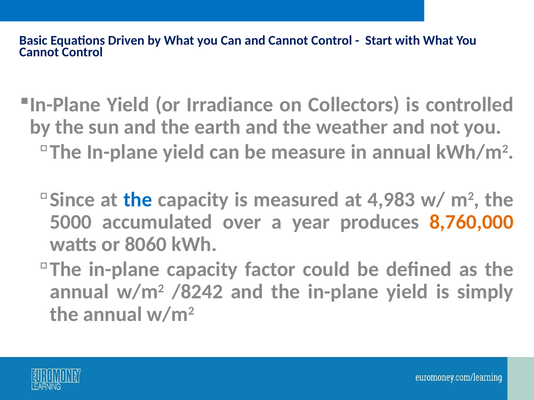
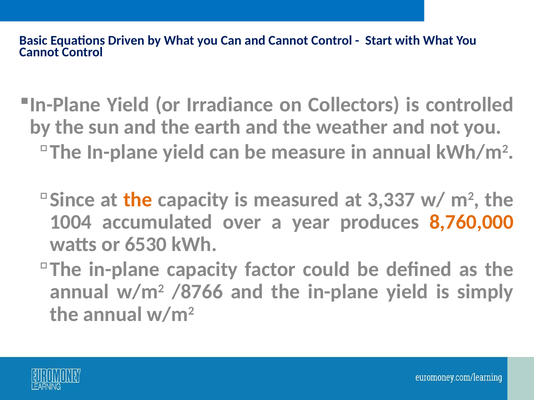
the colour: blue -> orange (138, 200)
4,983: 4,983 -> 3,337 (391, 200)
5000: 5000 -> 1004 (71, 222)
8060: 8060 -> 6530 (146, 245)
/8242: /8242 -> /8766 (197, 292)
